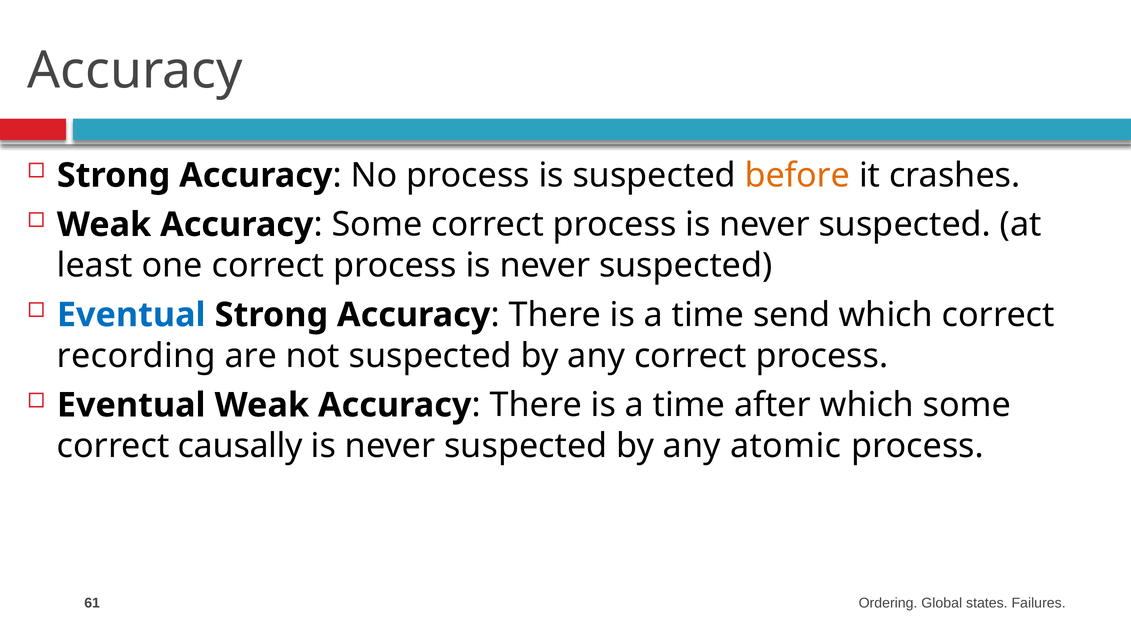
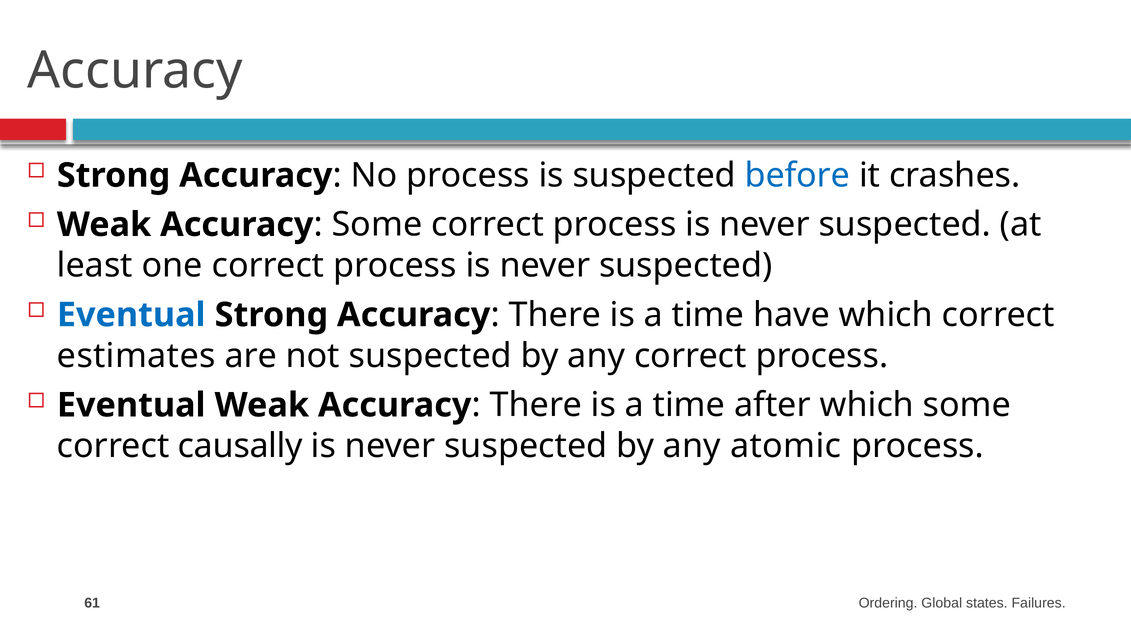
before colour: orange -> blue (797, 176)
send: send -> have (791, 315)
recording: recording -> estimates (136, 356)
